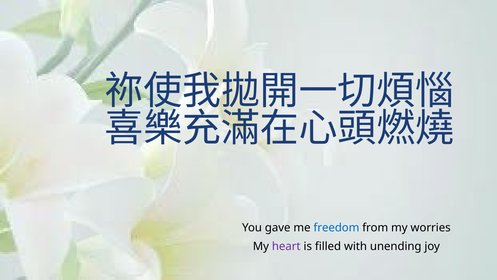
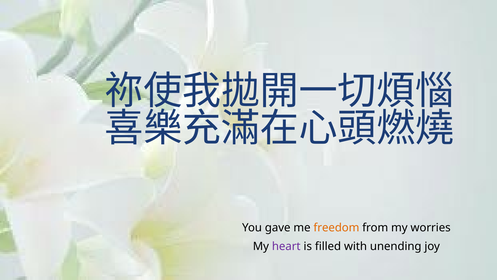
freedom colour: blue -> orange (336, 227)
